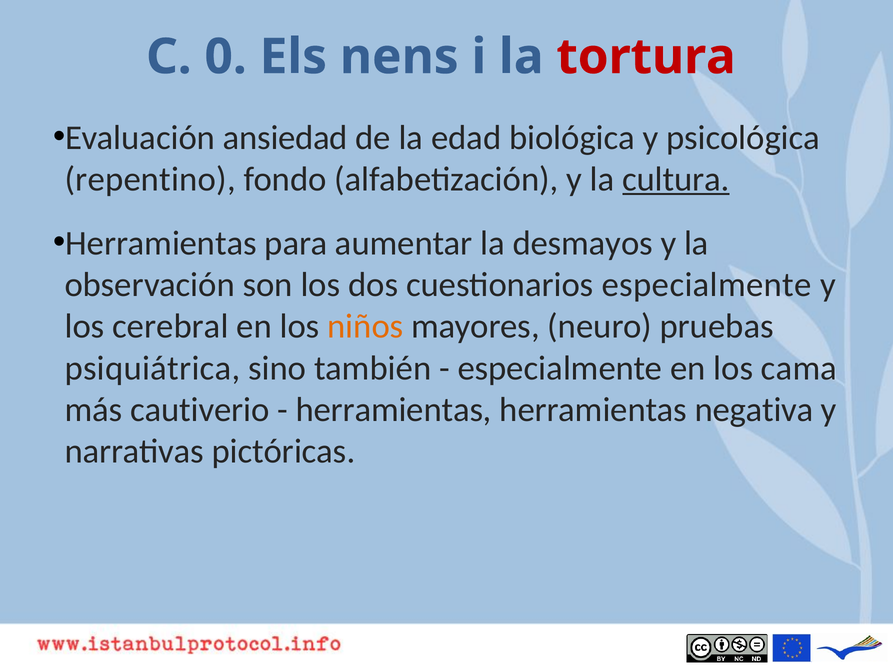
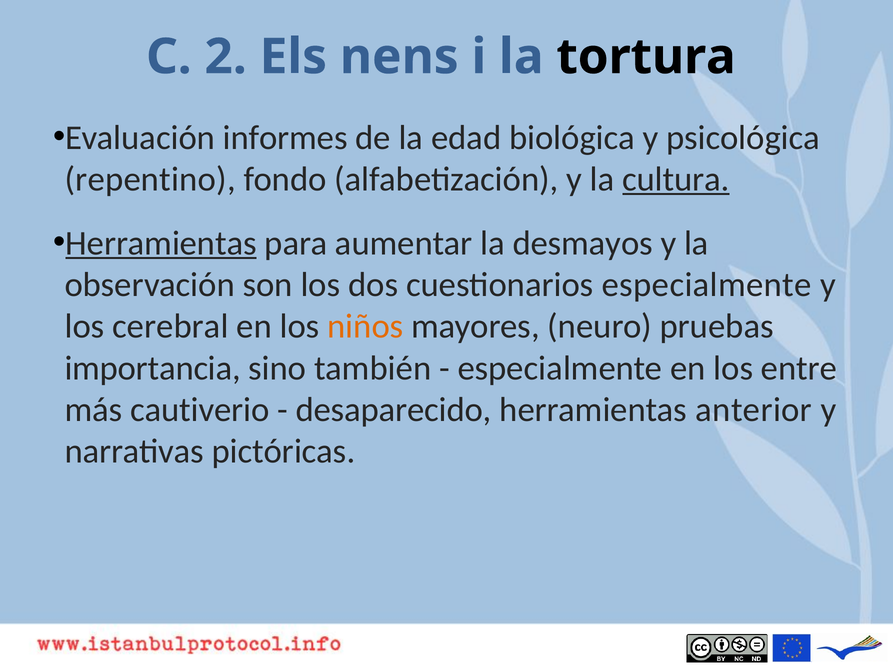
0: 0 -> 2 (226, 57)
tortura colour: red -> black (646, 57)
ansiedad: ansiedad -> informes (285, 138)
Herramientas underline: none -> present (161, 243)
psiquiátrica: psiquiátrica -> importancia (153, 369)
cama: cama -> entre (799, 369)
herramientas: herramientas -> desaparecido (394, 410)
negativa: negativa -> anterior (754, 410)
